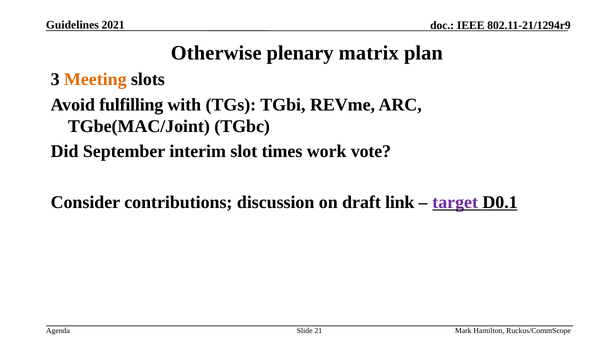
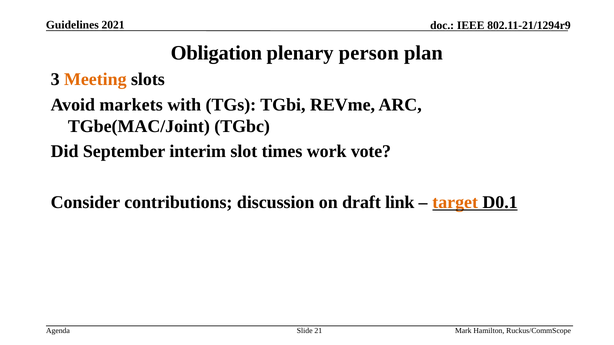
Otherwise: Otherwise -> Obligation (216, 53)
matrix: matrix -> person (369, 53)
fulfilling: fulfilling -> markets (131, 105)
target colour: purple -> orange (455, 202)
